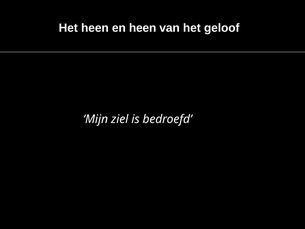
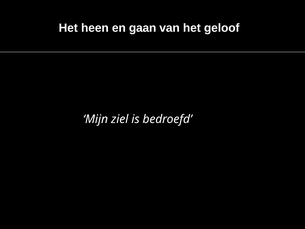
en heen: heen -> gaan (143, 28)
